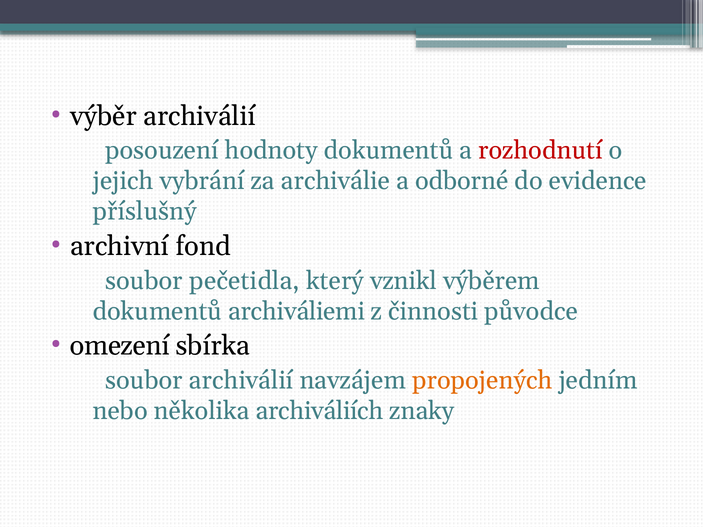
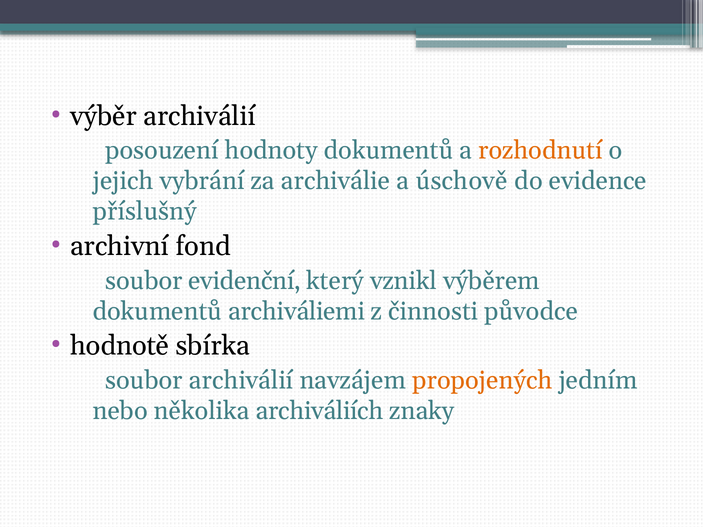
rozhodnutí colour: red -> orange (540, 151)
odborné: odborné -> úschově (462, 181)
pečetidla: pečetidla -> evidenční (245, 281)
omezení: omezení -> hodnotě (120, 346)
